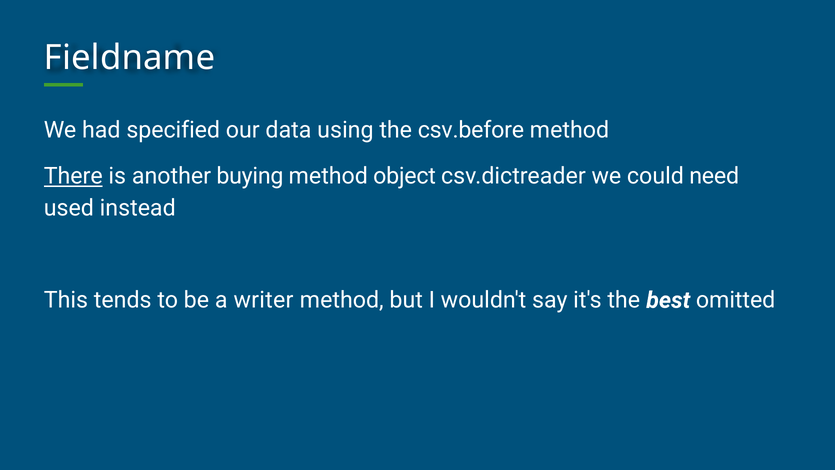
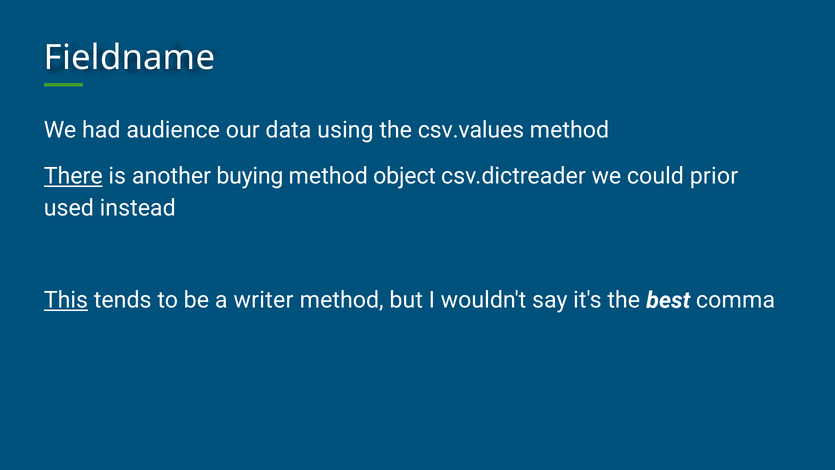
specified: specified -> audience (173, 130)
csv.before: csv.before -> csv.values (471, 130)
need: need -> prior (714, 176)
This underline: none -> present (66, 300)
omitted: omitted -> comma (736, 300)
